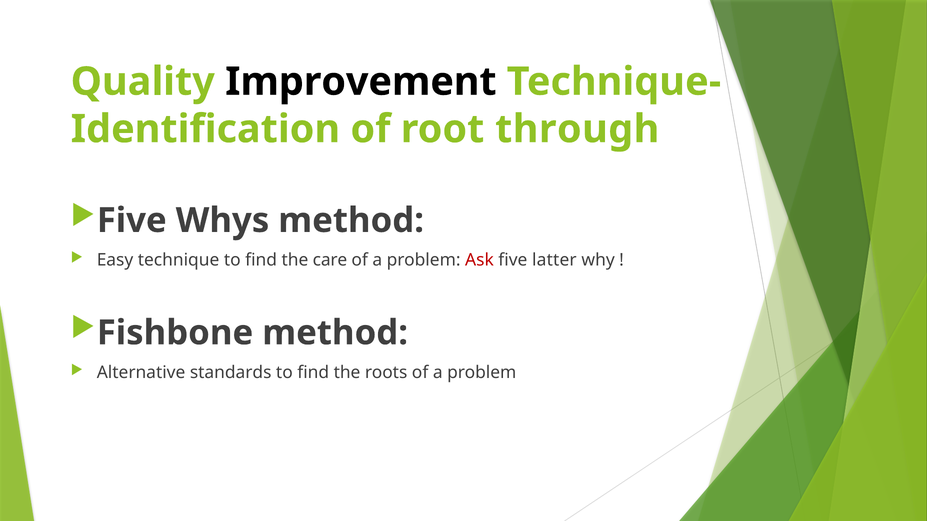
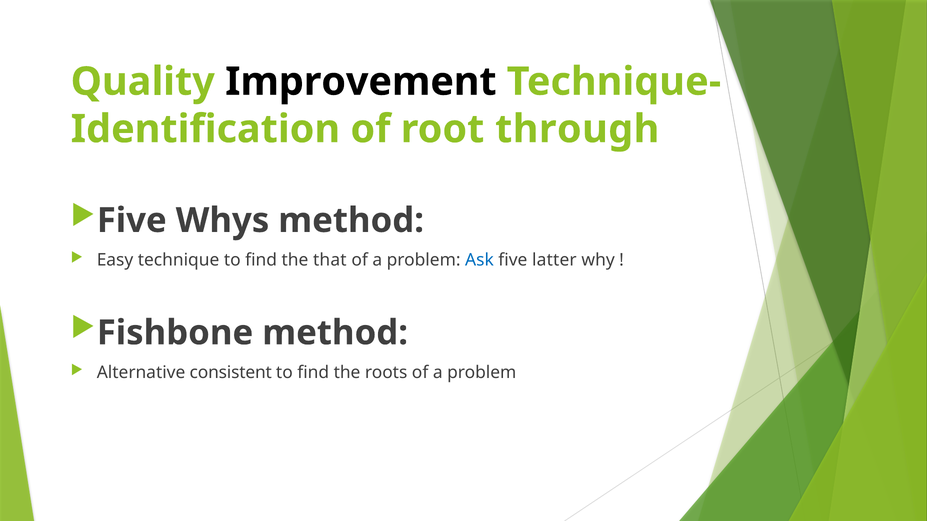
care: care -> that (330, 260)
Ask colour: red -> blue (479, 260)
standards: standards -> consistent (231, 373)
